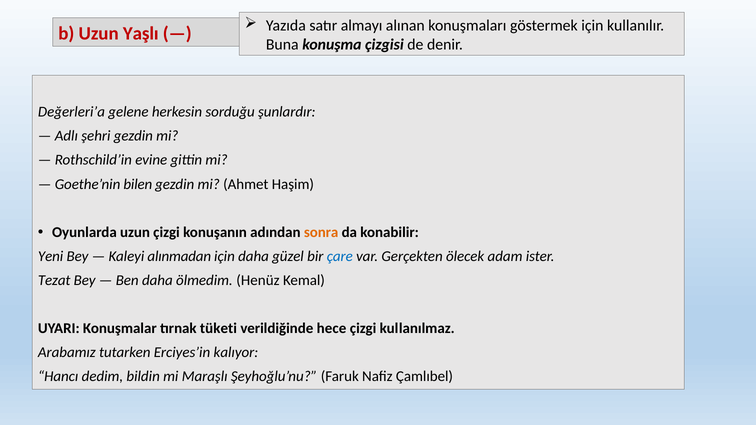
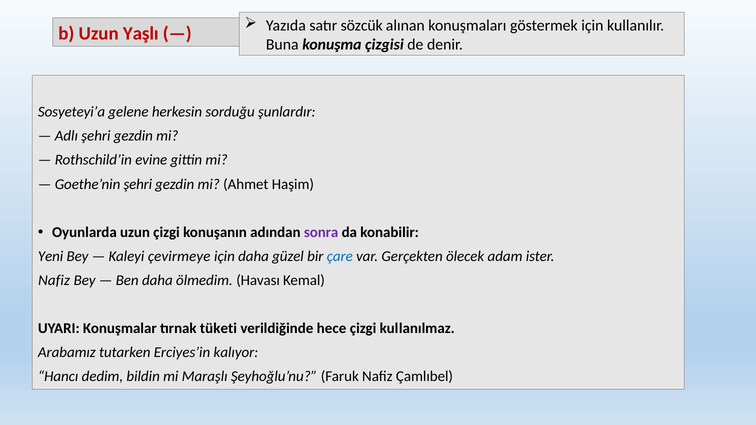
almayı: almayı -> sözcük (362, 25)
Değerleri’a: Değerleri’a -> Sosyeteyi’a (72, 112)
Goethe’nin bilen: bilen -> şehri (138, 184)
sonra colour: orange -> purple (321, 232)
alınmadan: alınmadan -> çevirmeye (179, 256)
Tezat: Tezat -> Nafiz (54, 280)
Henüz: Henüz -> Havası (258, 280)
